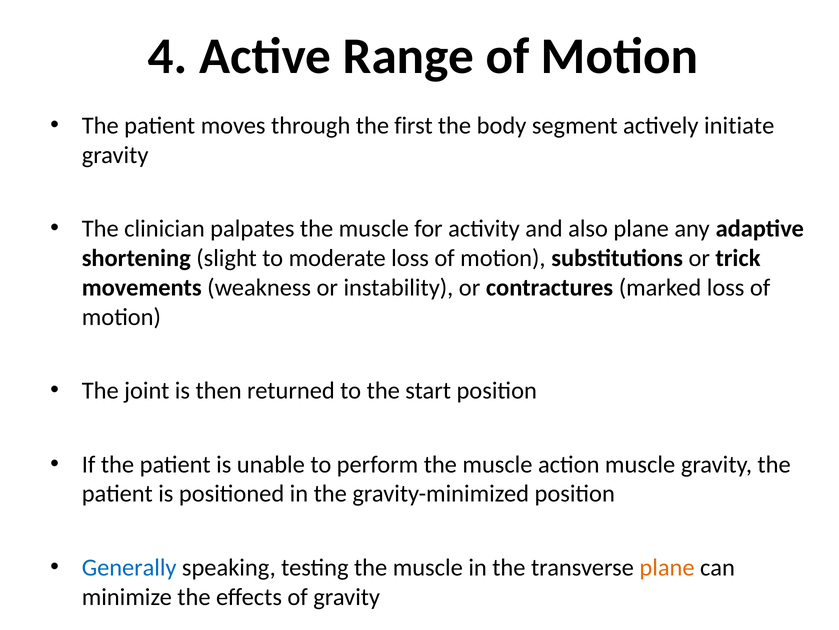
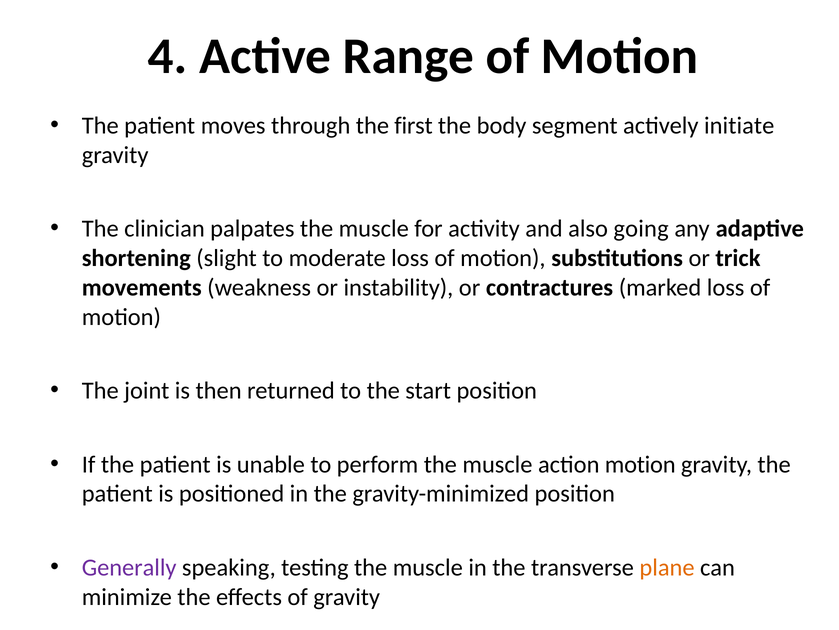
also plane: plane -> going (641, 228)
action muscle: muscle -> motion (640, 464)
Generally colour: blue -> purple (129, 567)
